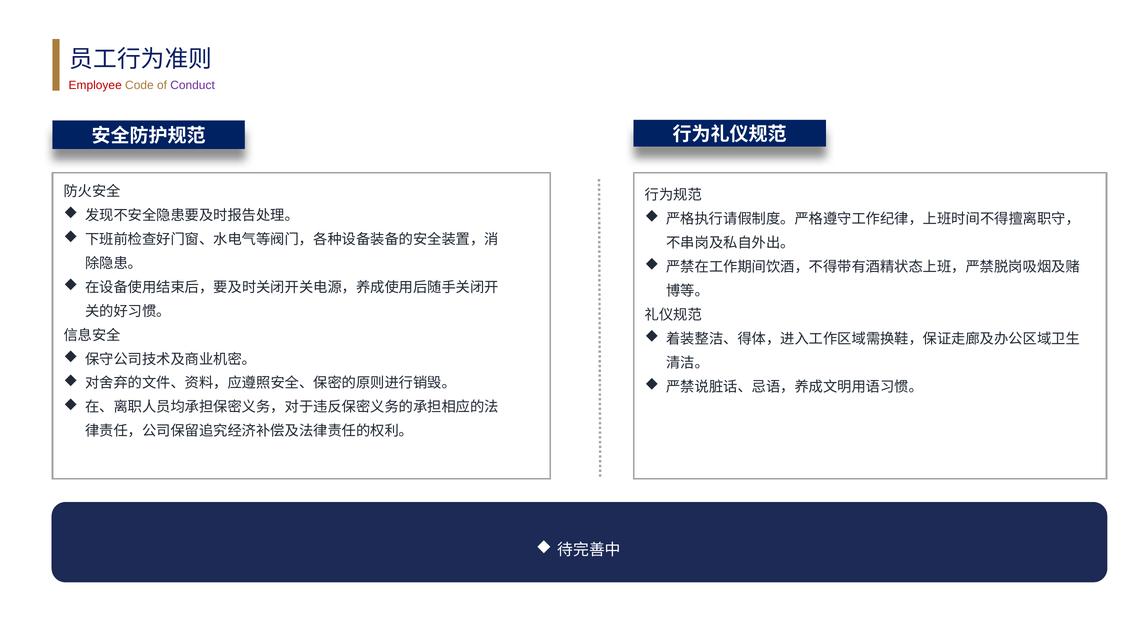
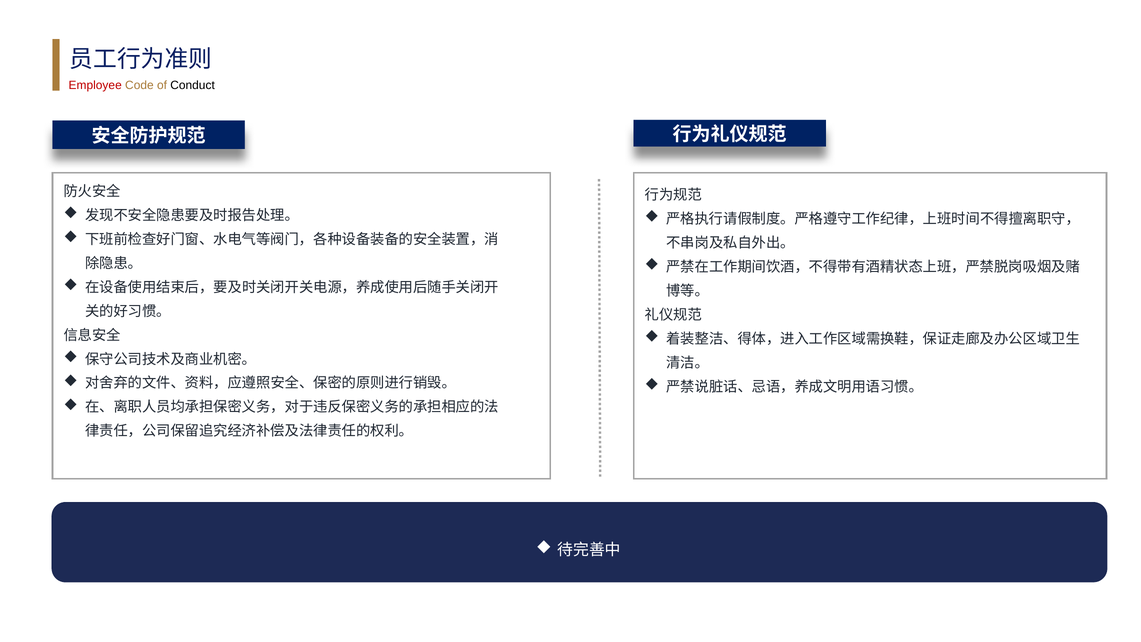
Conduct colour: purple -> black (193, 85)
